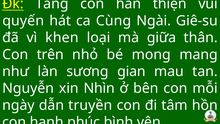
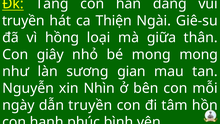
thiện: thiện -> đang (170, 4)
quyến: quyến -> truyền (23, 21)
Cùng: Cùng -> Thiện (114, 21)
khen: khen -> hồng (62, 38)
trên: trên -> giây (50, 54)
mong mang: mang -> mong (199, 54)
